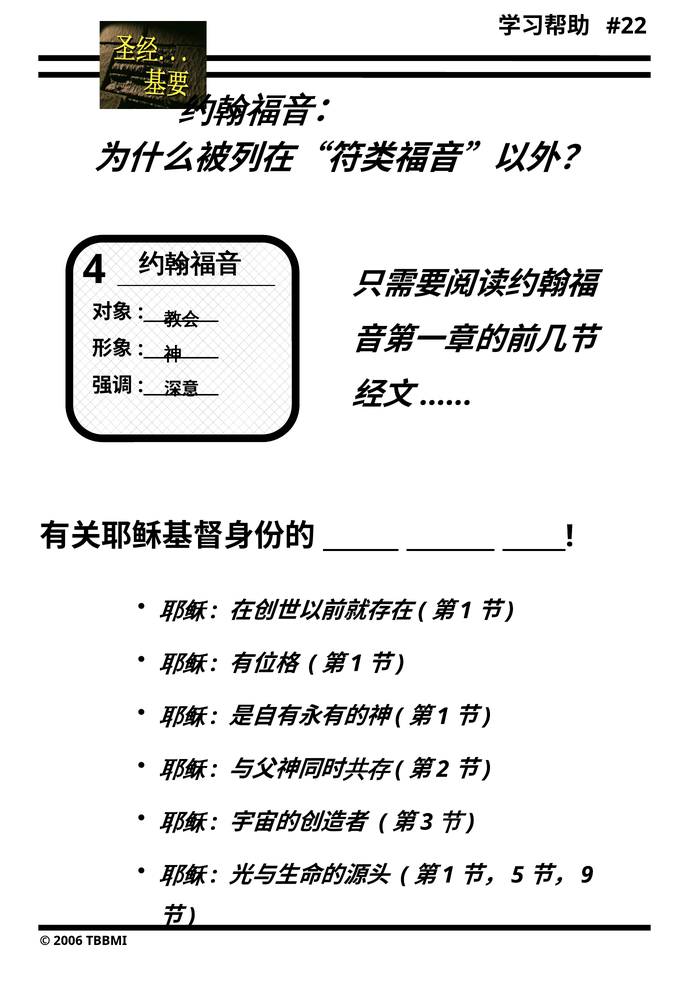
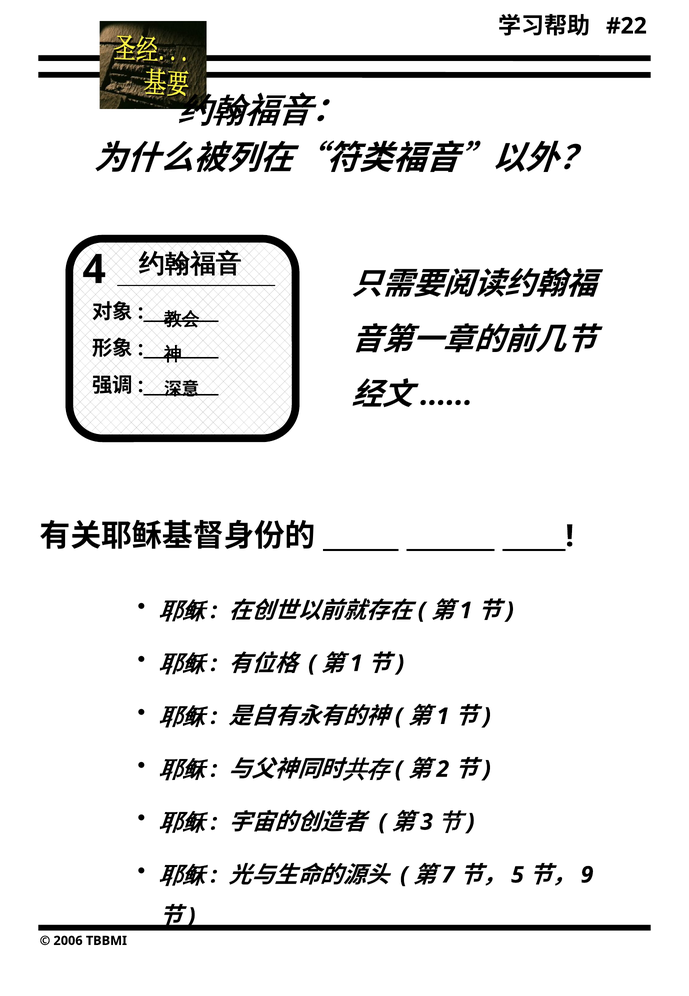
1: 1 -> 7 (448, 874)
